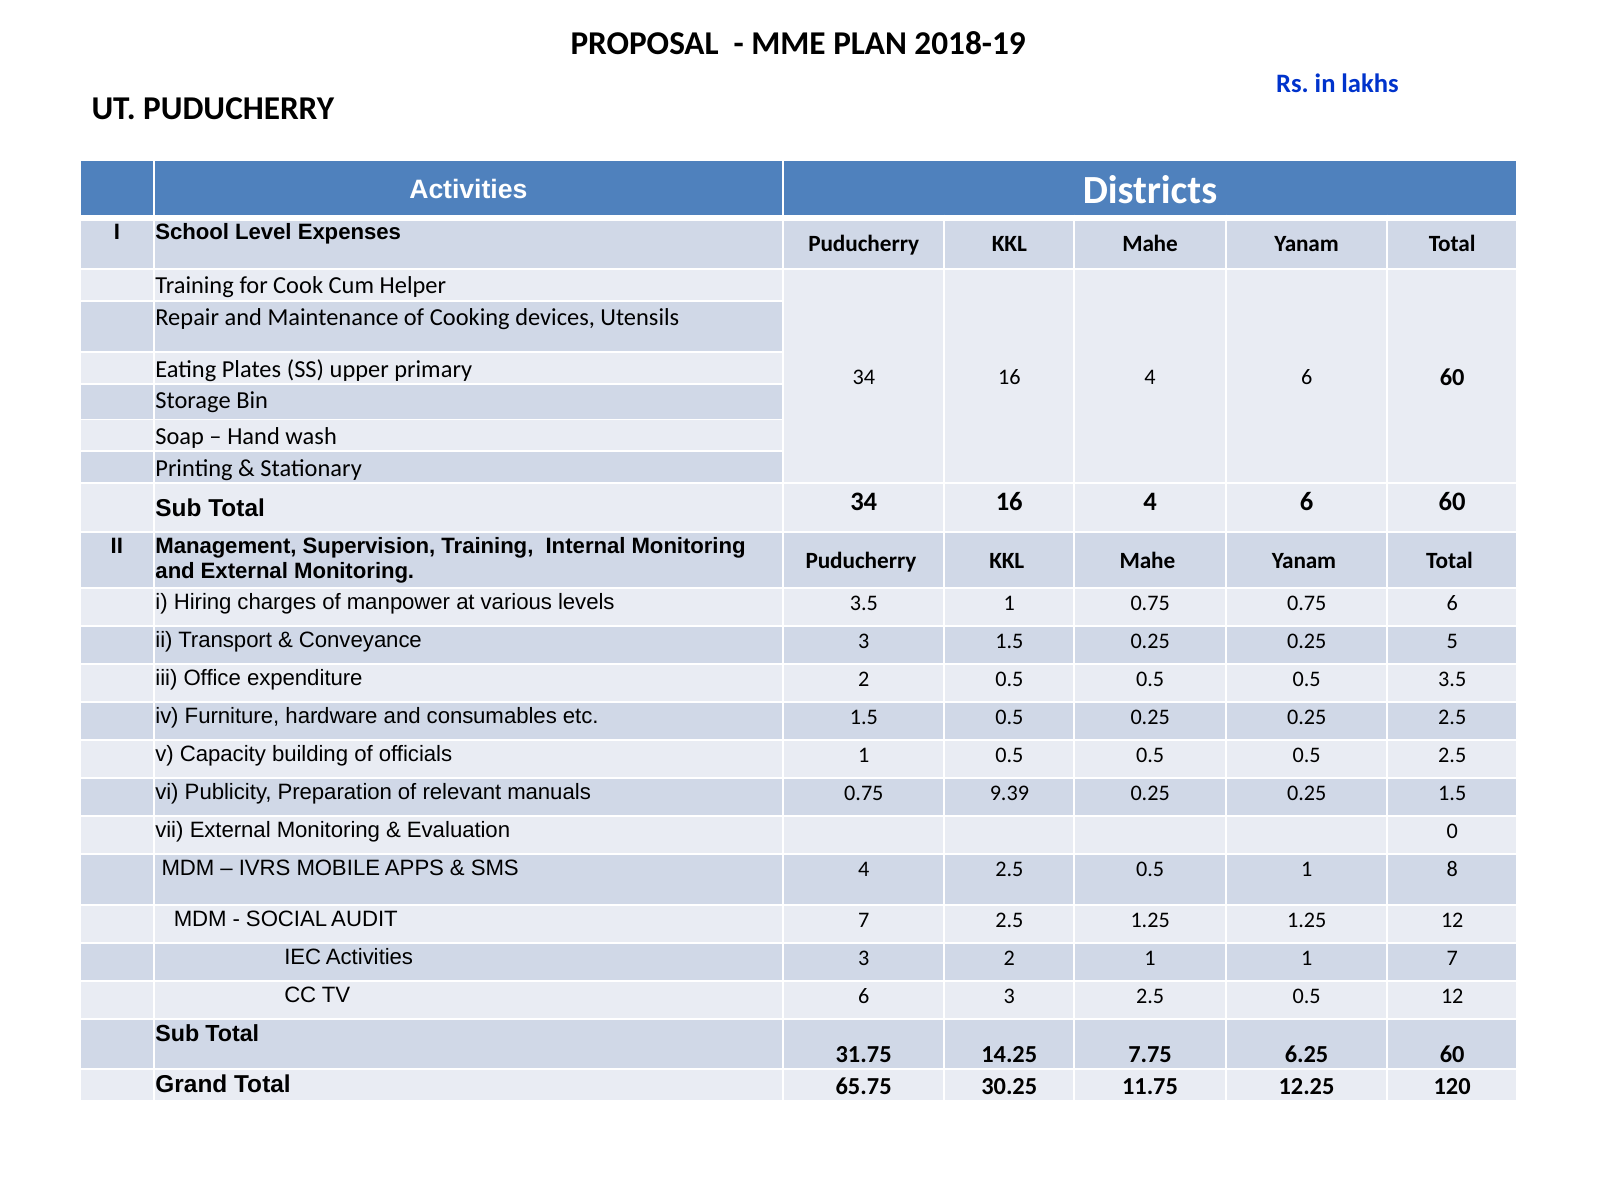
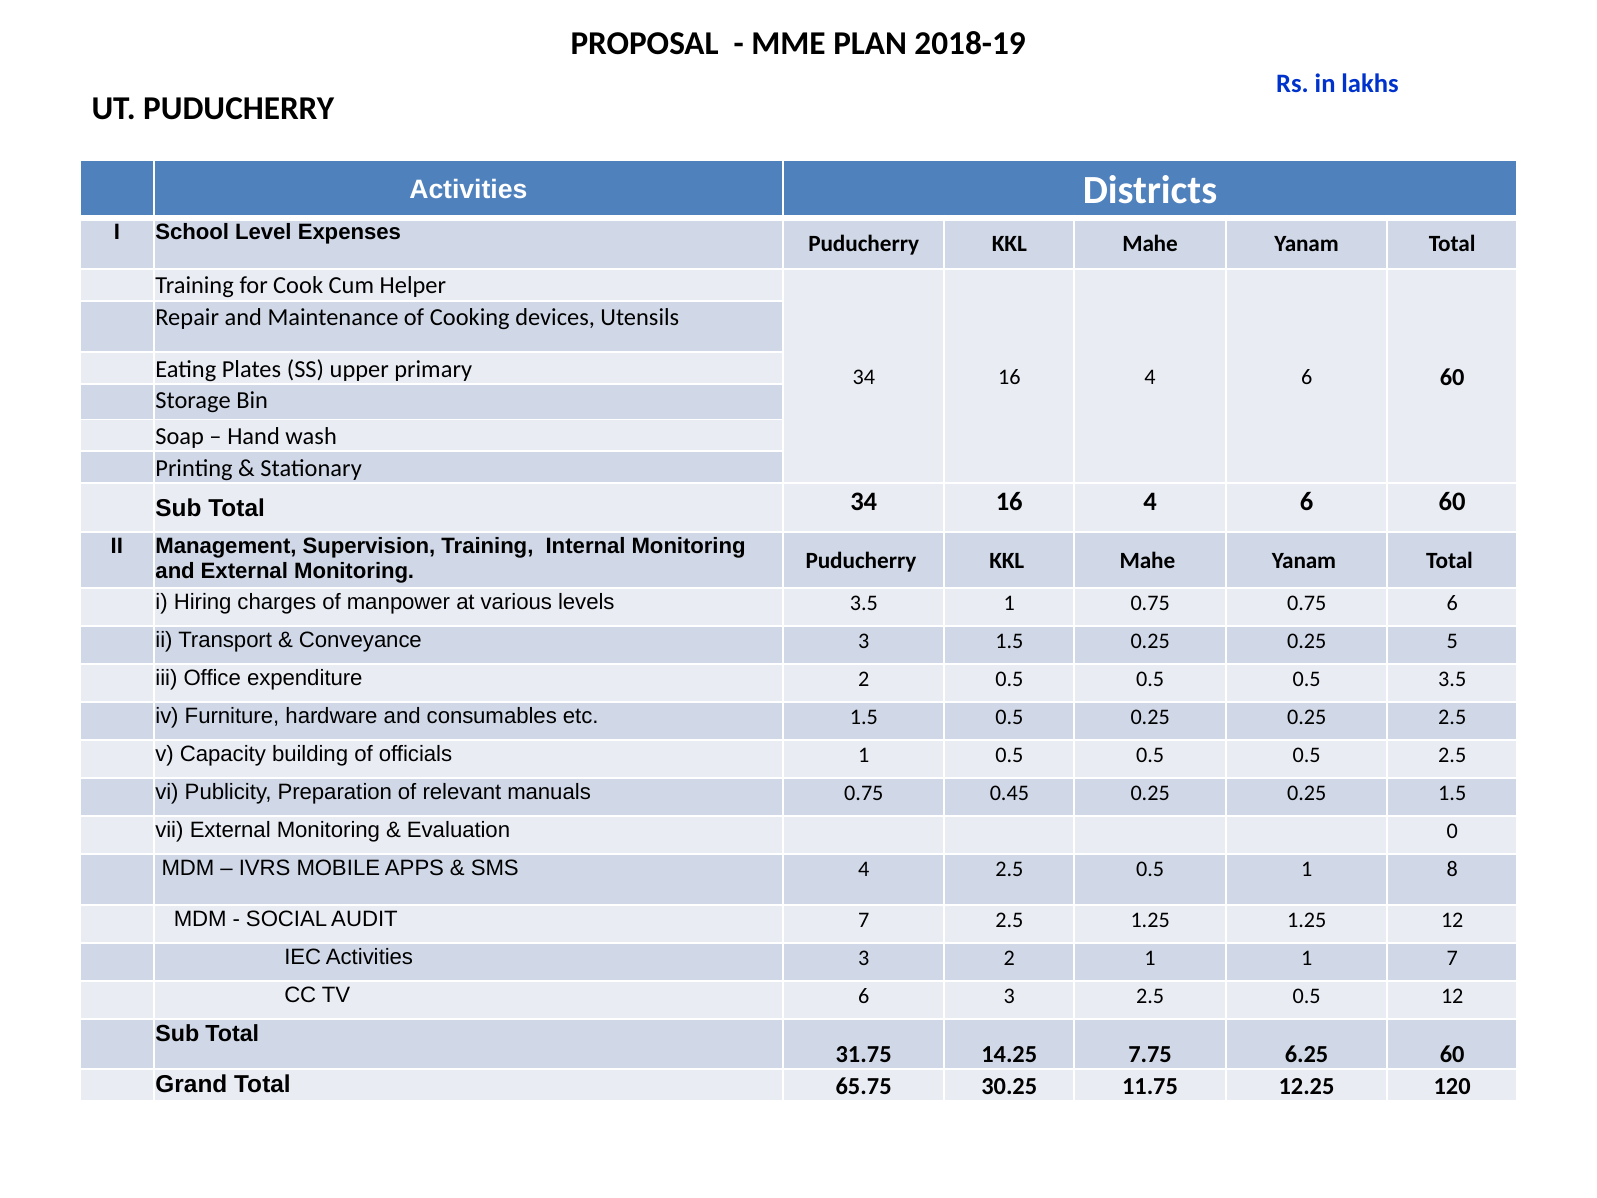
9.39: 9.39 -> 0.45 (1009, 793)
